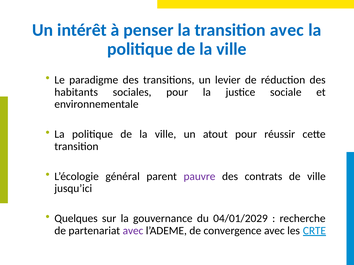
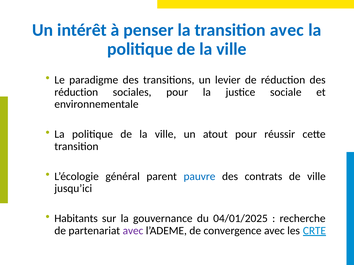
habitants: habitants -> réduction (76, 92)
pauvre colour: purple -> blue (199, 177)
Quelques: Quelques -> Habitants (76, 219)
04/01/2029: 04/01/2029 -> 04/01/2025 (241, 219)
